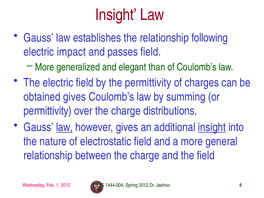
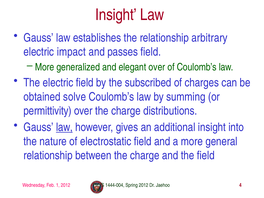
following: following -> arbitrary (210, 38)
elegant than: than -> over (157, 67)
the permittivity: permittivity -> subscribed (148, 83)
obtained gives: gives -> solve (75, 97)
insight underline: present -> none (212, 127)
